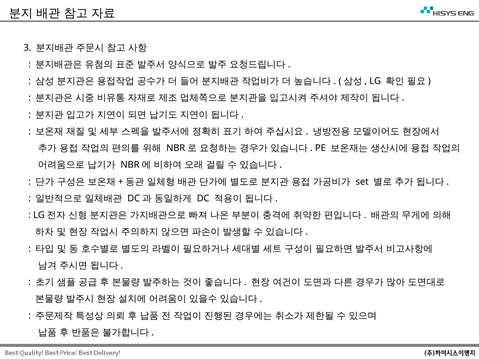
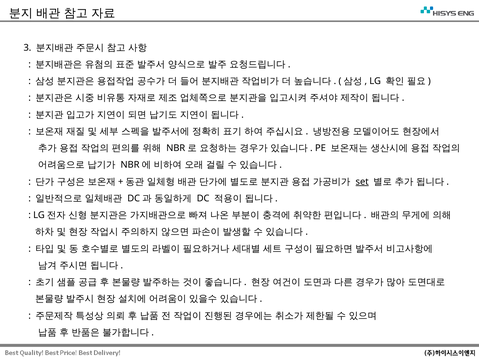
set underline: none -> present (362, 182)
